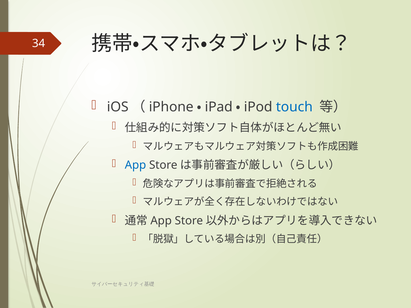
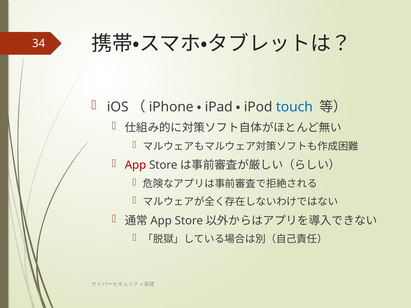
App colour: blue -> red (135, 165)
